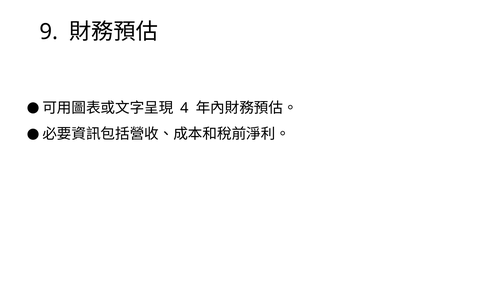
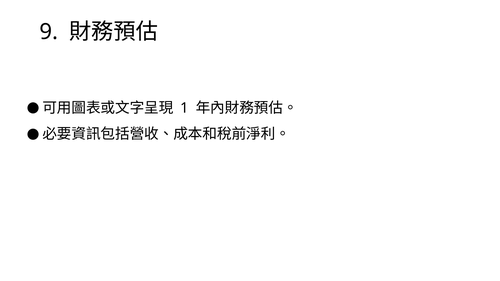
4: 4 -> 1 (184, 108)
